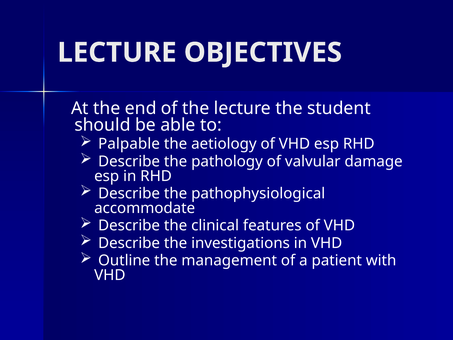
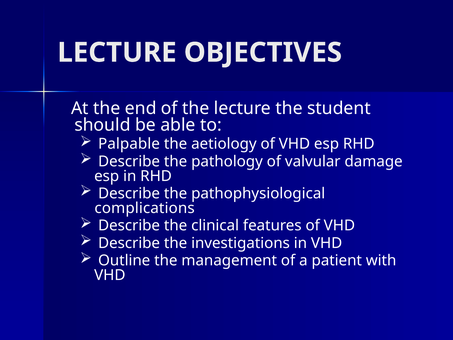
accommodate: accommodate -> complications (145, 208)
